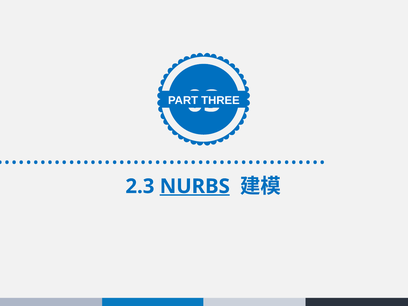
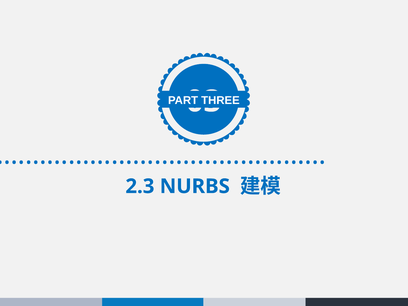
NURBS underline: present -> none (195, 186)
